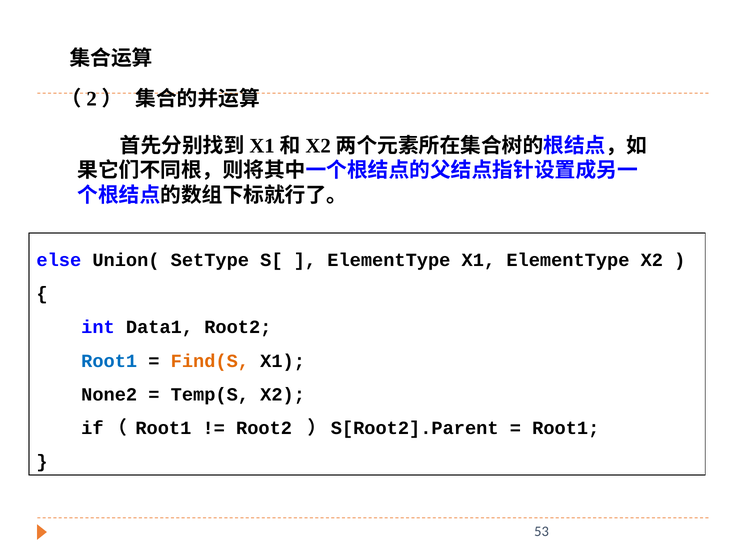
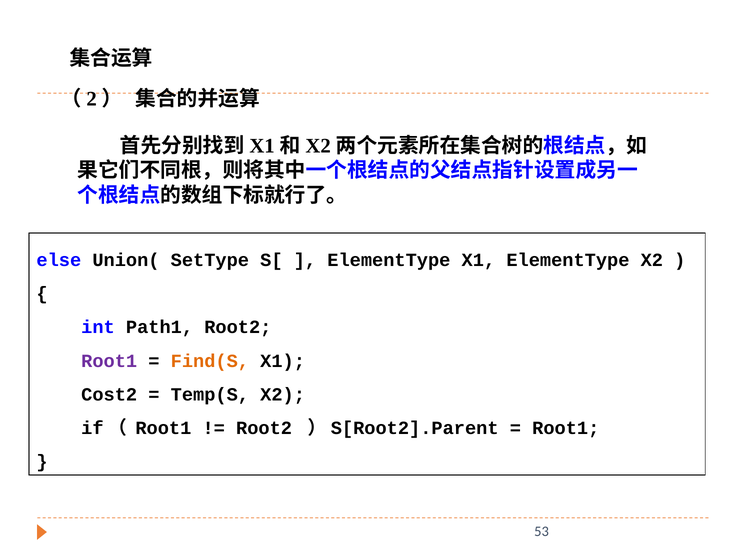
Data1: Data1 -> Path1 (160, 328)
Root1 colour: blue -> purple (109, 361)
None2: None2 -> Cost2 (109, 395)
